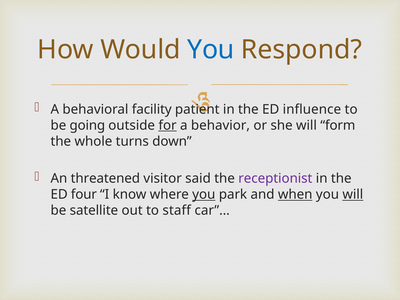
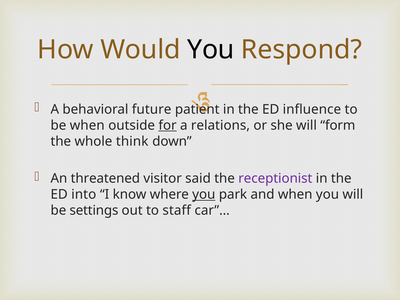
You colour: blue -> black (211, 50)
facility: facility -> future (152, 109)
be going: going -> when (87, 125)
behavior: behavior -> relations (220, 125)
turns: turns -> think (132, 141)
four: four -> into (84, 195)
when underline: present -> none (295, 195)
will underline: present -> none (353, 195)
satellite: satellite -> settings (94, 211)
